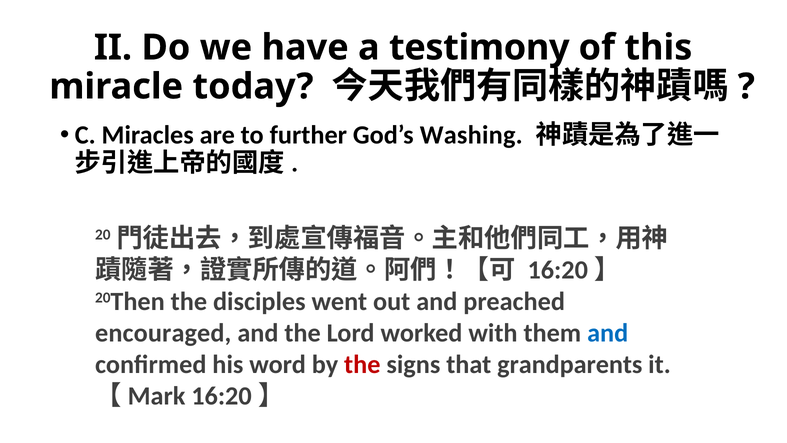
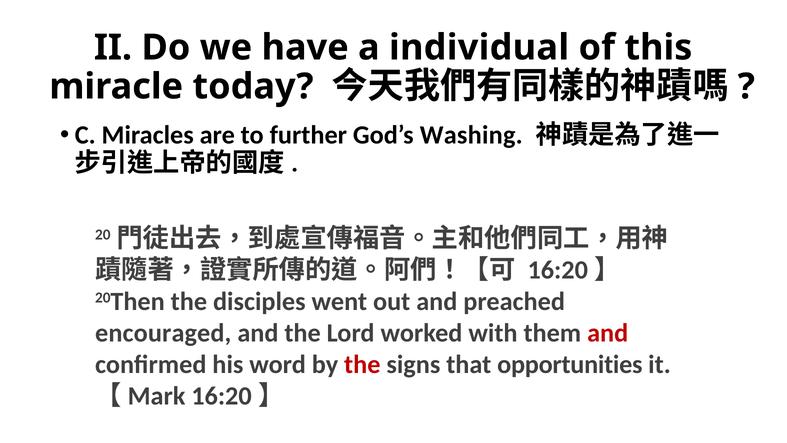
testimony: testimony -> individual (479, 48)
and colour: blue -> red (608, 333)
grandparents: grandparents -> opportunities (570, 365)
